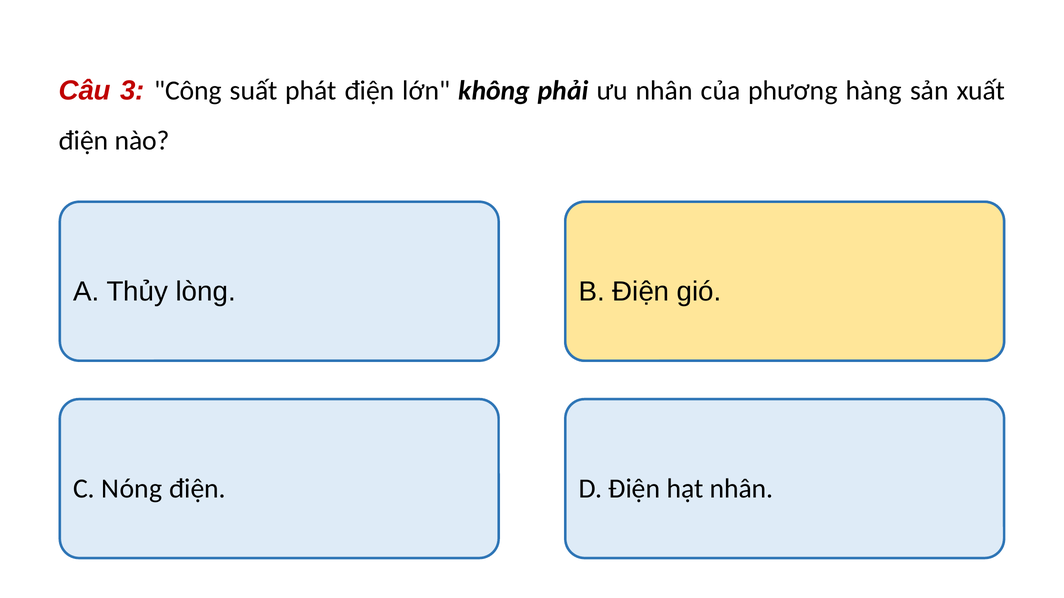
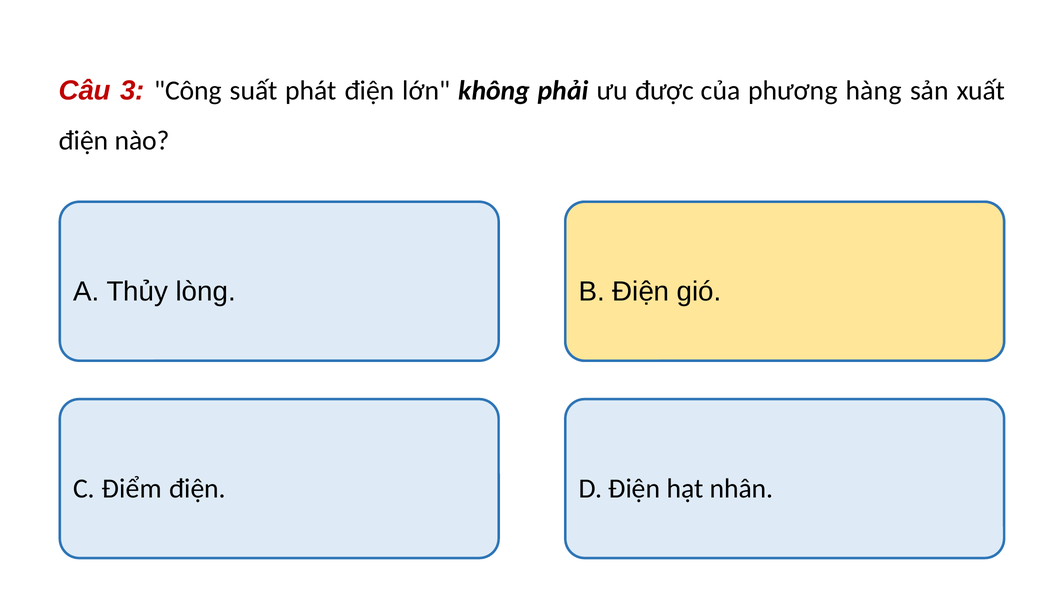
ưu nhân: nhân -> được (664, 91)
Nóng: Nóng -> Điểm (132, 489)
